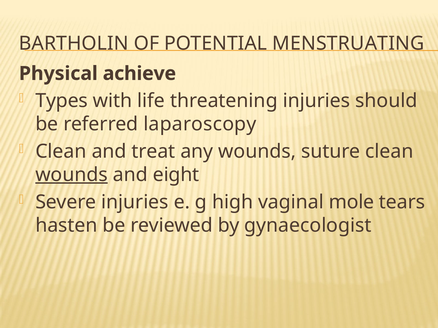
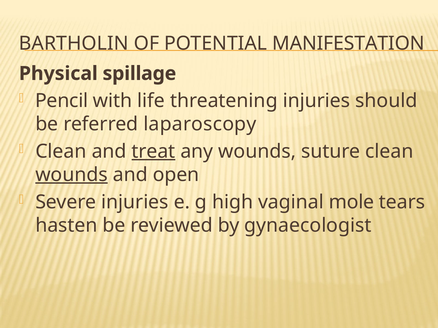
MENSTRUATING: MENSTRUATING -> MANIFESTATION (348, 43)
achieve: achieve -> spillage (139, 74)
Types: Types -> Pencil (62, 101)
treat underline: none -> present (153, 152)
eight: eight -> open (176, 175)
